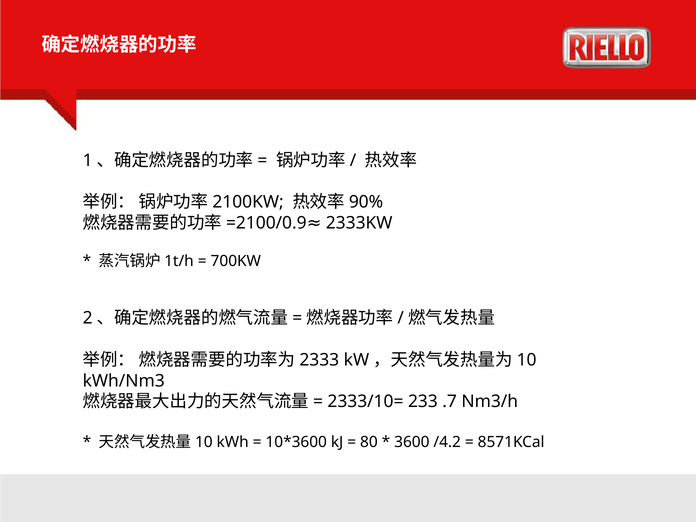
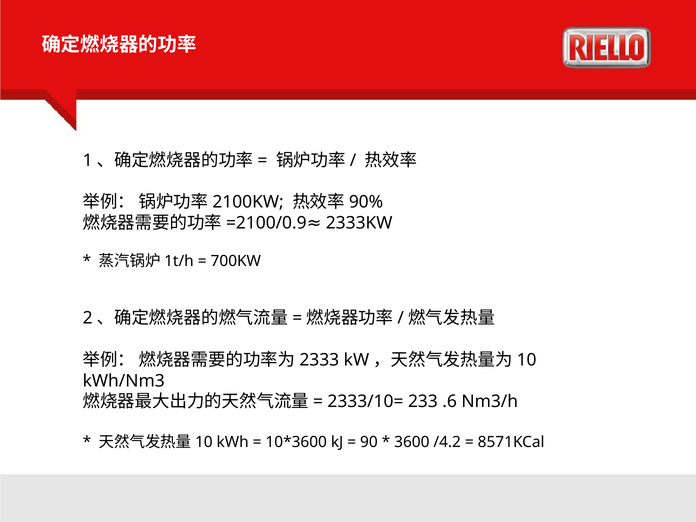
.7: .7 -> .6 (450, 402)
80: 80 -> 90 (369, 442)
